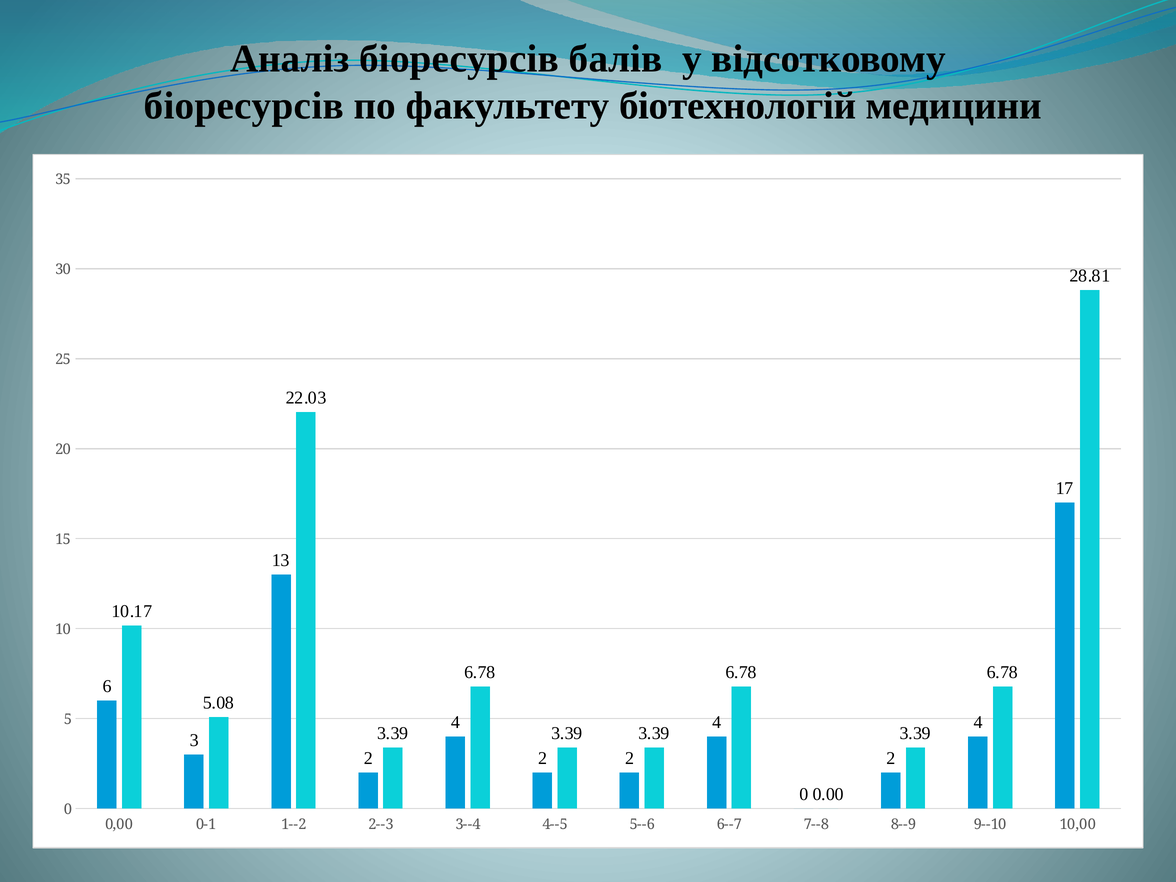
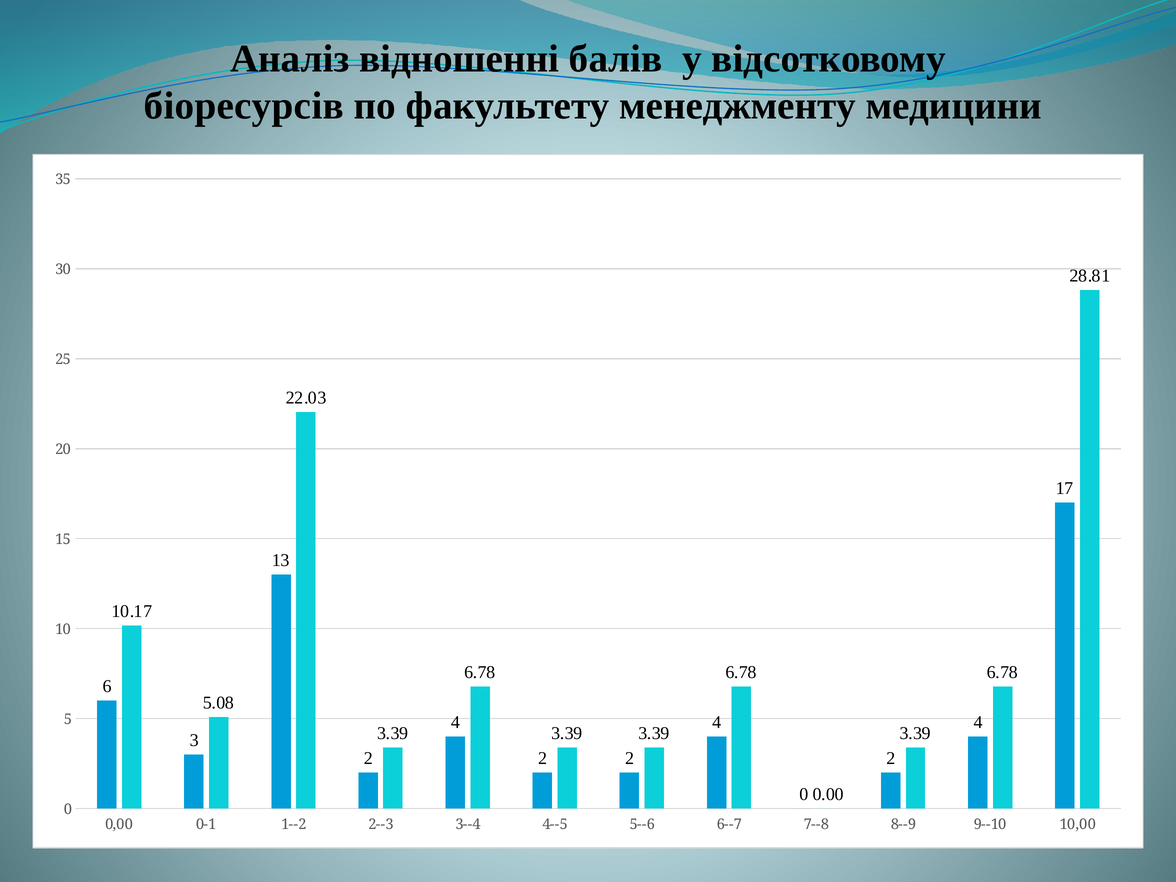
Аналіз біоресурсів: біоресурсів -> відношенні (459, 59)
біотехнологій: біотехнологій -> менеджменту (738, 106)
